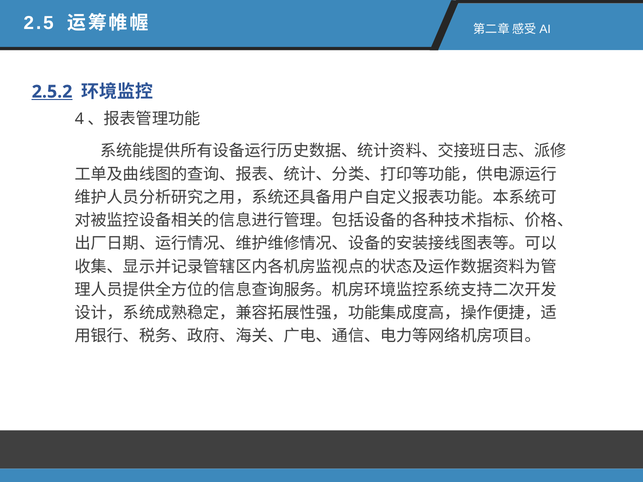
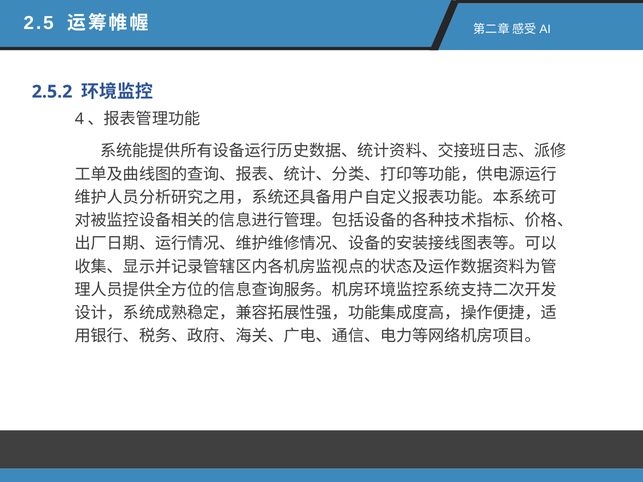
2.5.2 underline: present -> none (52, 92)
